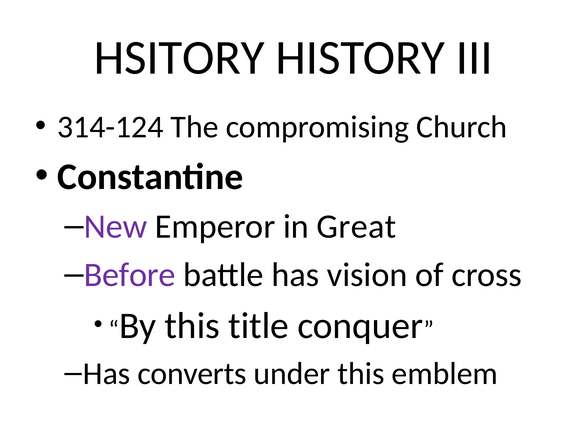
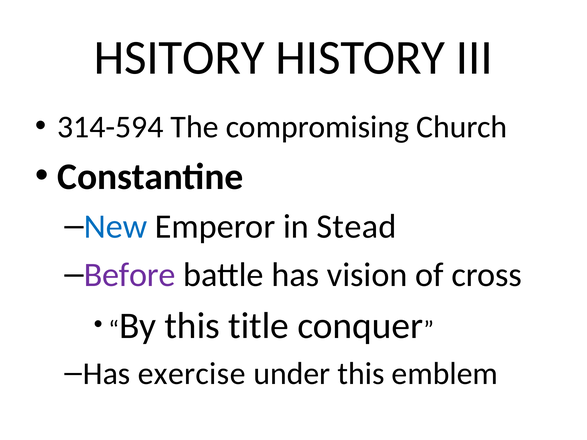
314-124: 314-124 -> 314-594 (110, 127)
New colour: purple -> blue (115, 227)
Great: Great -> Stead (357, 227)
converts: converts -> exercise (192, 374)
